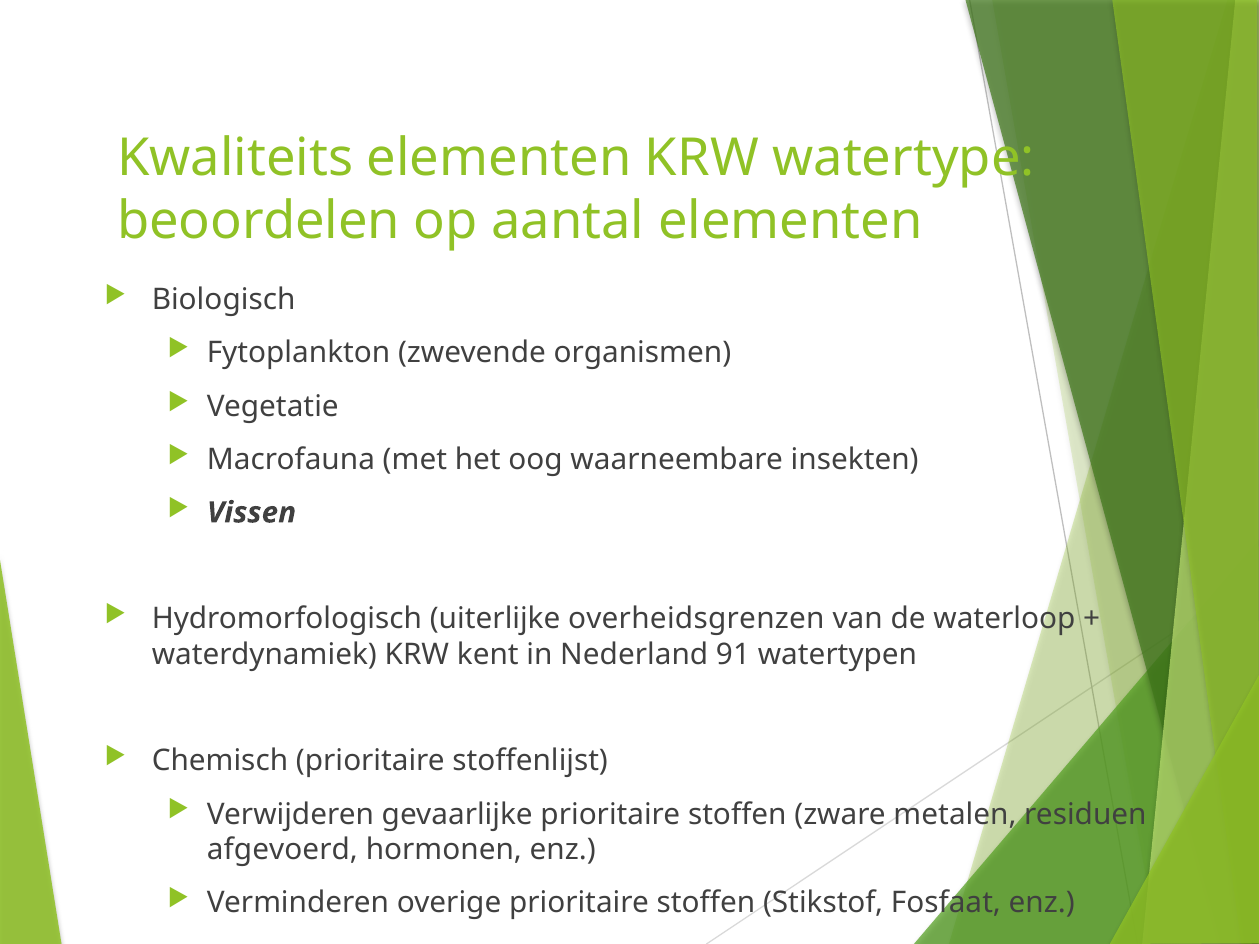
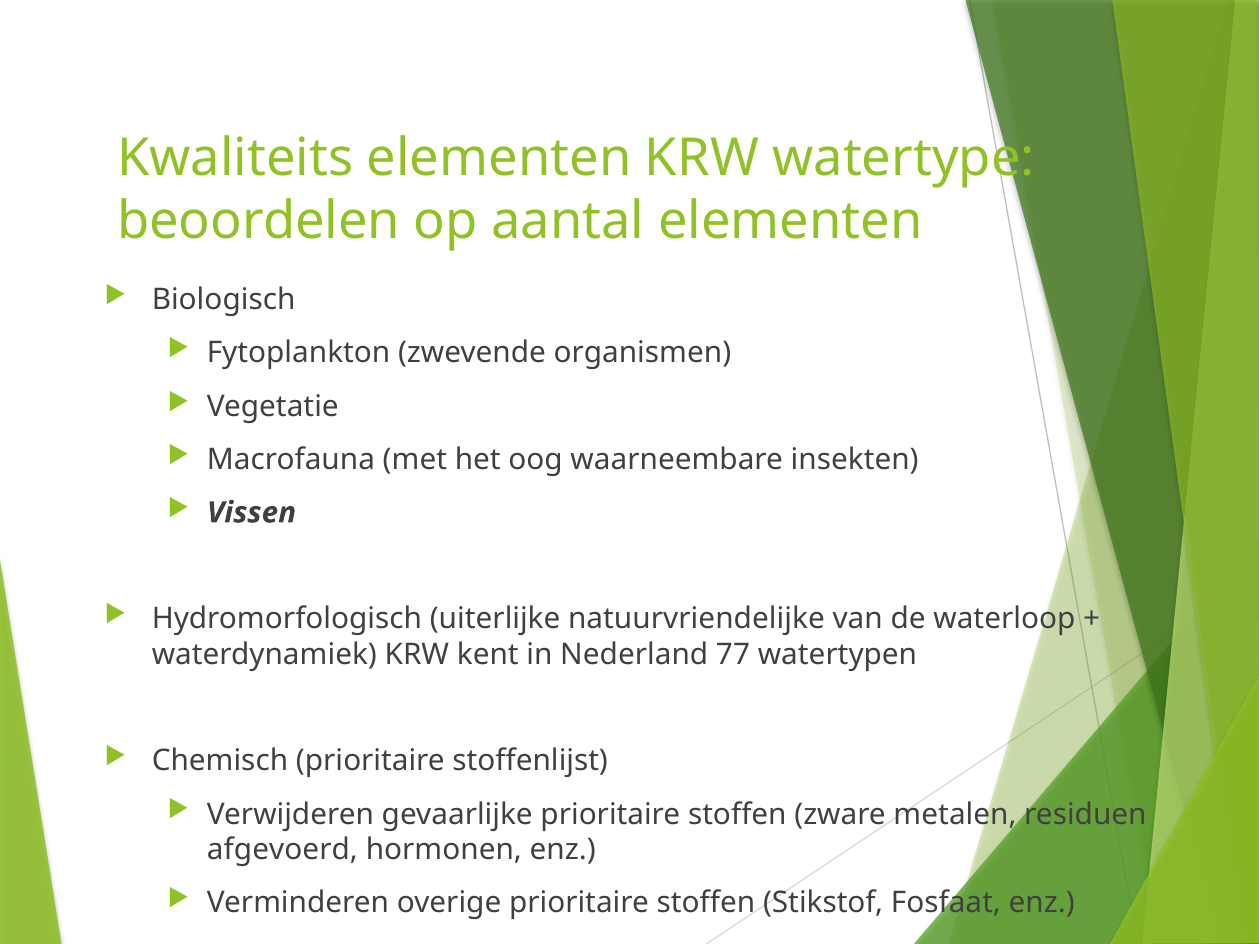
overheidsgrenzen: overheidsgrenzen -> natuurvriendelijke (696, 619)
91: 91 -> 77 (733, 655)
